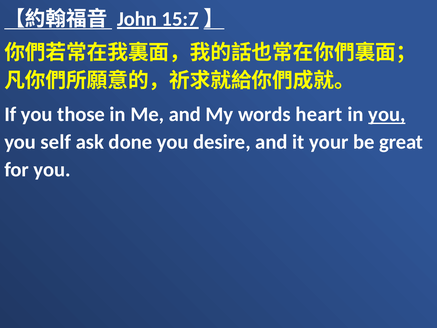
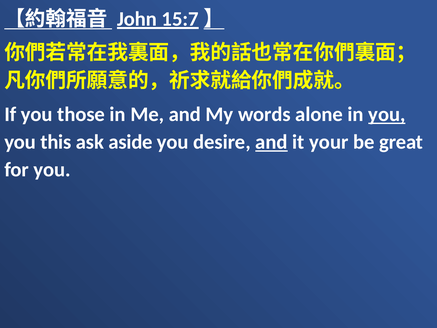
heart: heart -> alone (319, 114)
self: self -> this (56, 142)
done: done -> aside (131, 142)
and underline: none -> present (271, 142)
